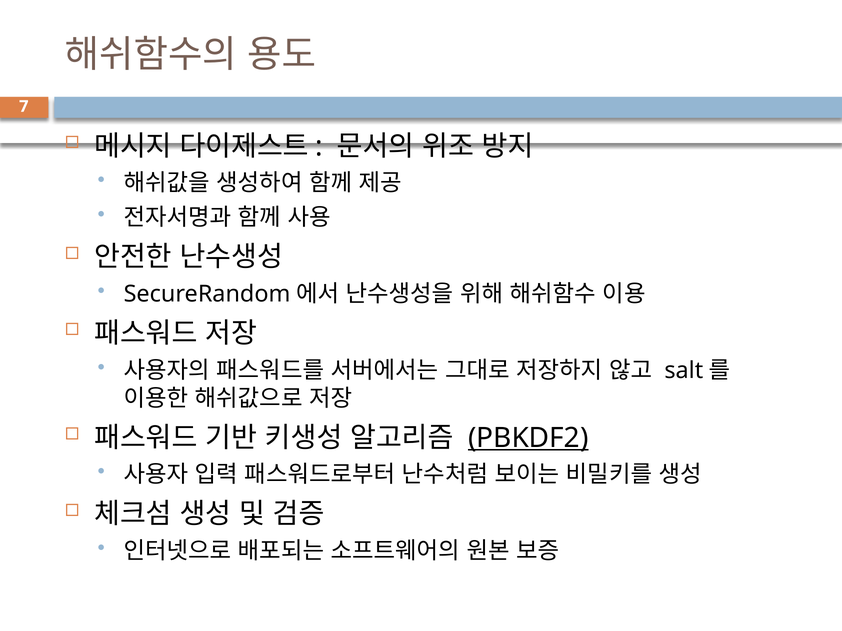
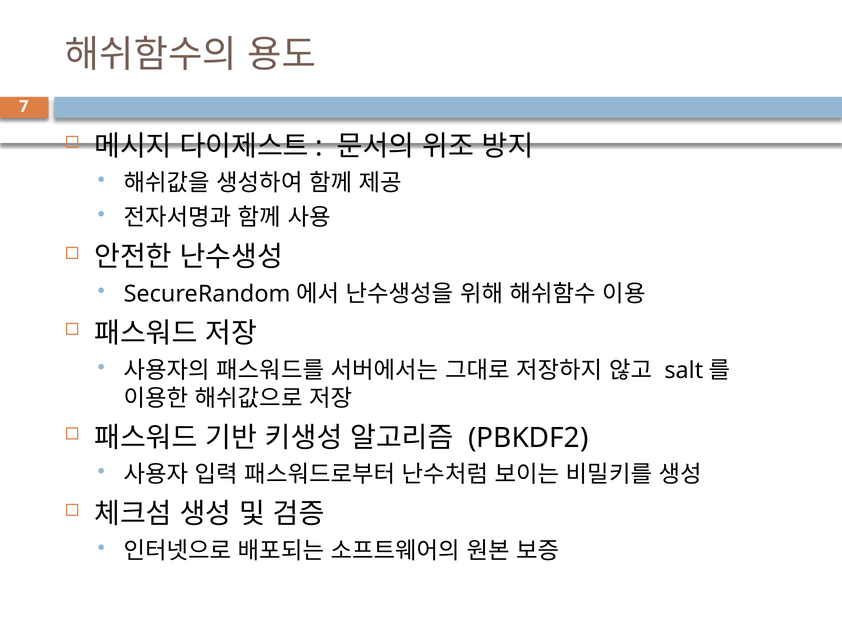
PBKDF2 underline: present -> none (528, 438)
